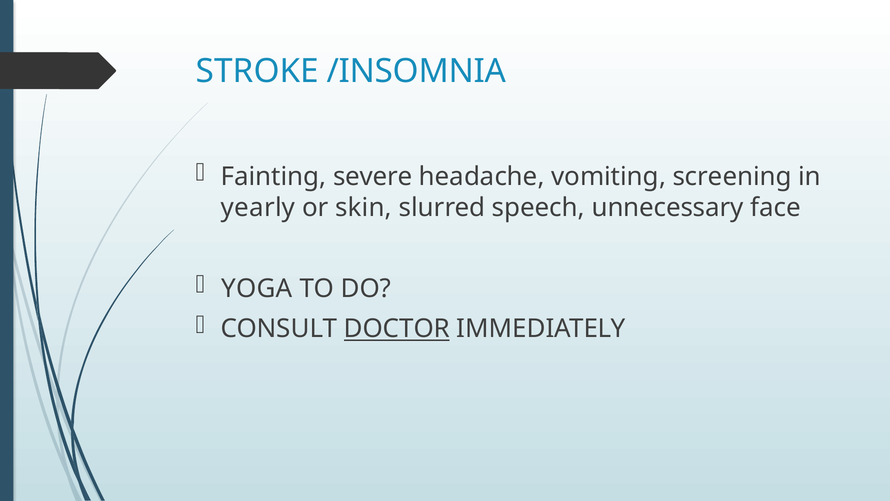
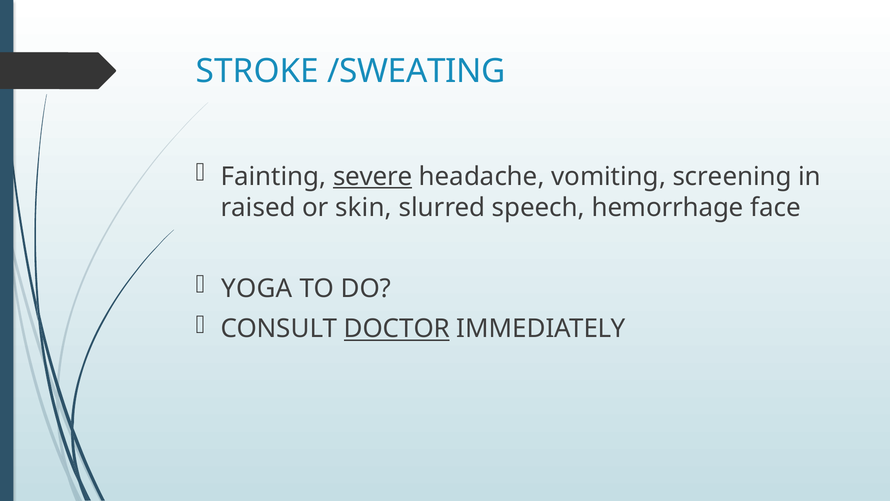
/INSOMNIA: /INSOMNIA -> /SWEATING (416, 71)
severe underline: none -> present (373, 176)
yearly: yearly -> raised (258, 208)
unnecessary: unnecessary -> hemorrhage (668, 208)
